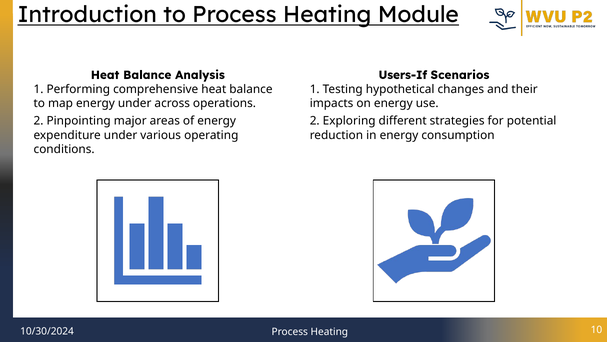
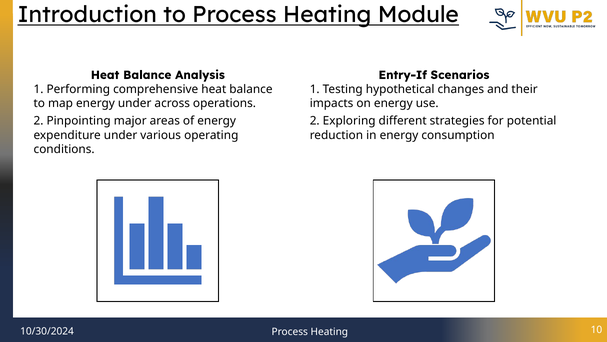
Users-If: Users-If -> Entry-If (403, 75)
